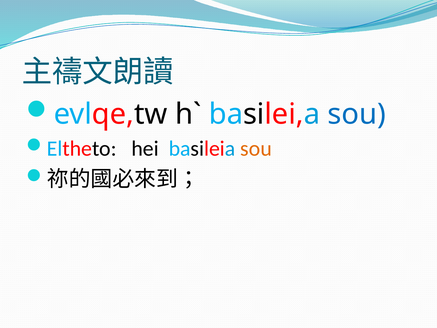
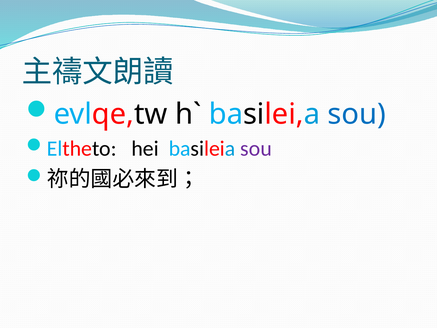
sou colour: orange -> purple (256, 149)
